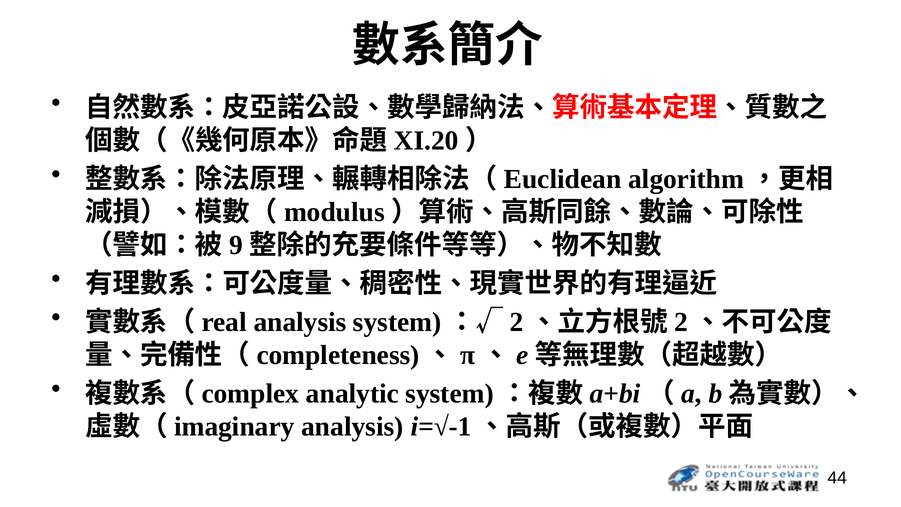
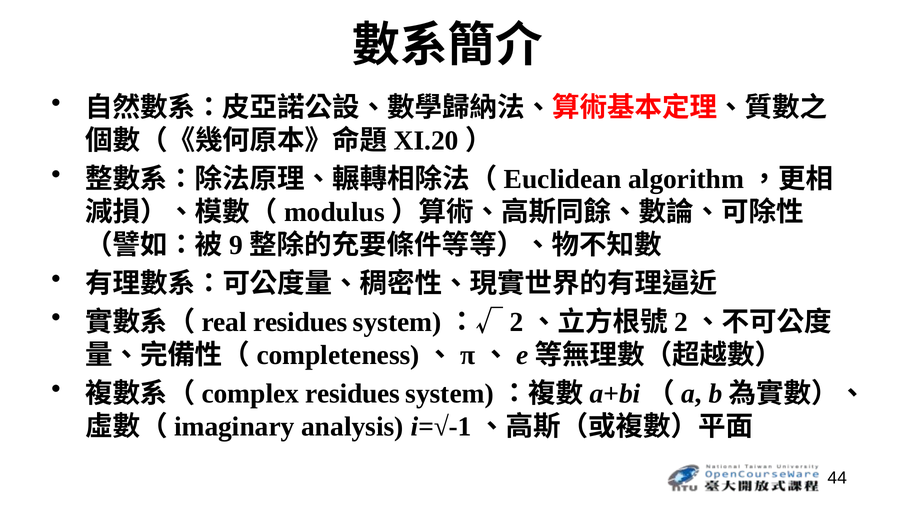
analysis: analysis -> residues (300, 322)
analytic: analytic -> residues (353, 394)
